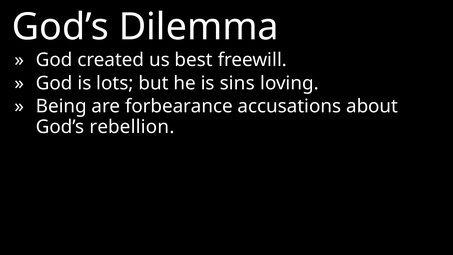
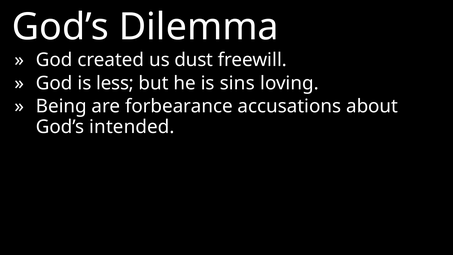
best: best -> dust (194, 60)
lots: lots -> less (115, 83)
rebellion: rebellion -> intended (132, 127)
